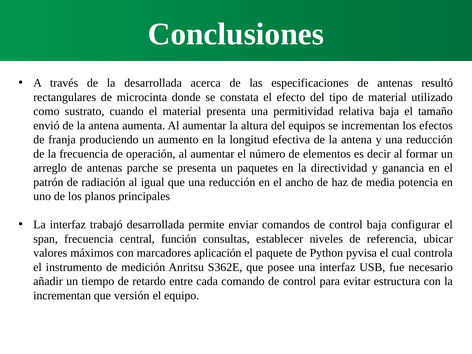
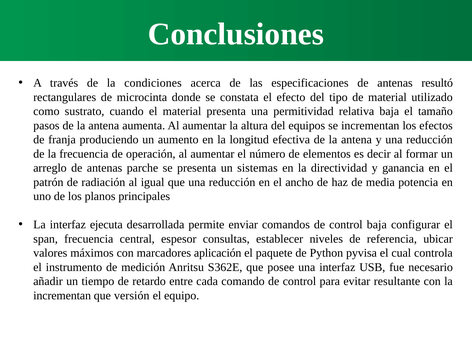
la desarrollada: desarrollada -> condiciones (153, 83)
envió: envió -> pasos (46, 126)
paquetes: paquetes -> sistemas (257, 168)
trabajó: trabajó -> ejecuta (106, 225)
función: función -> espesor (179, 239)
estructura: estructura -> resultante (397, 281)
